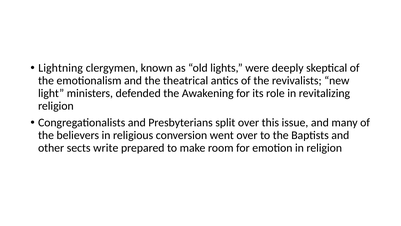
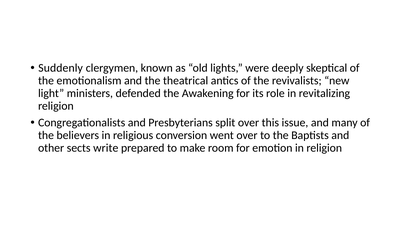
Lightning: Lightning -> Suddenly (61, 68)
